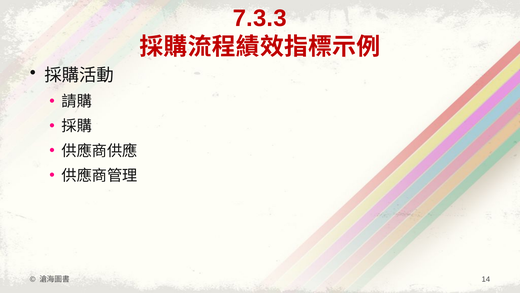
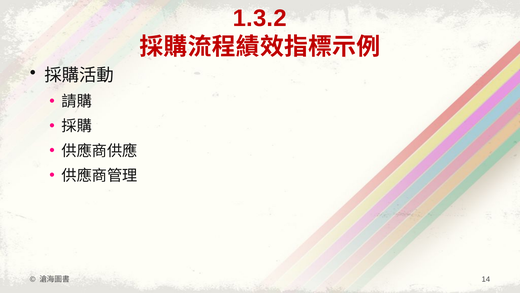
7.3.3: 7.3.3 -> 1.3.2 (260, 18)
